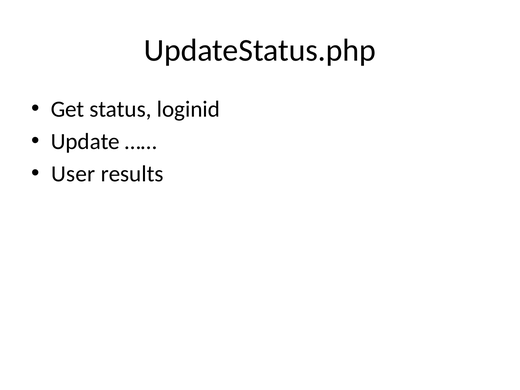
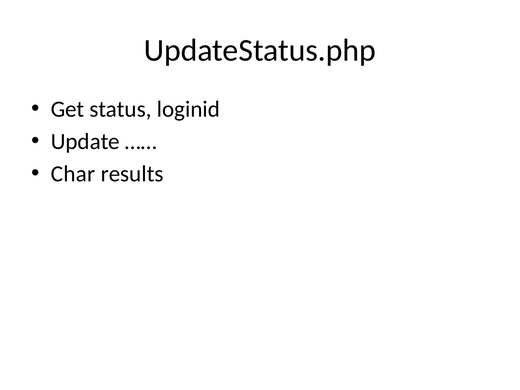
User: User -> Char (73, 174)
